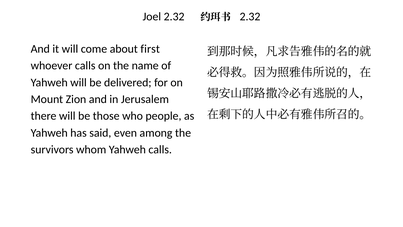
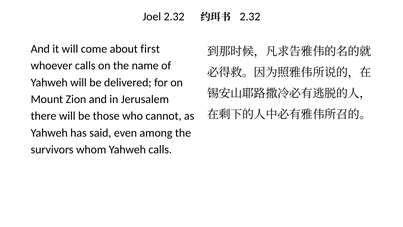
people: people -> cannot (164, 116)
